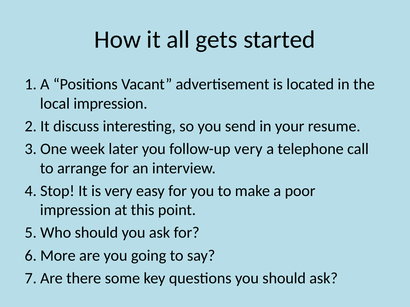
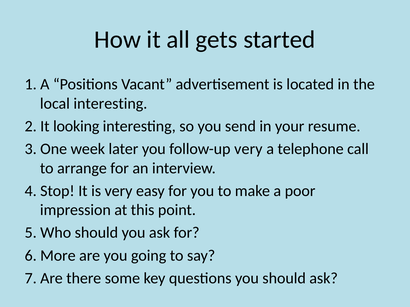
local impression: impression -> interesting (110, 104)
discuss: discuss -> looking (76, 126)
